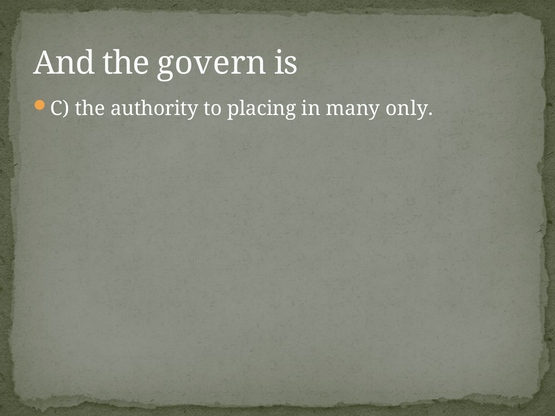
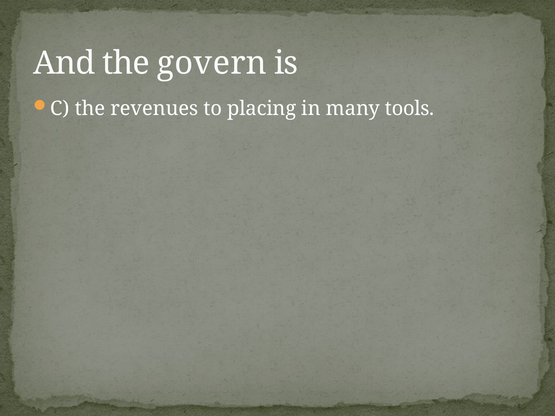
authority: authority -> revenues (154, 109)
only: only -> tools (410, 109)
